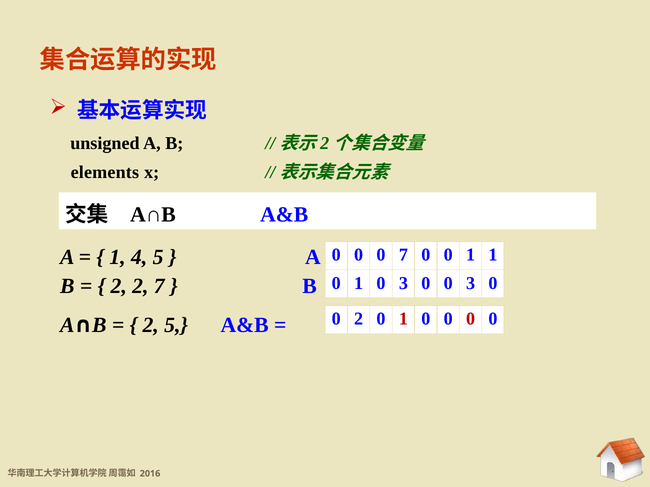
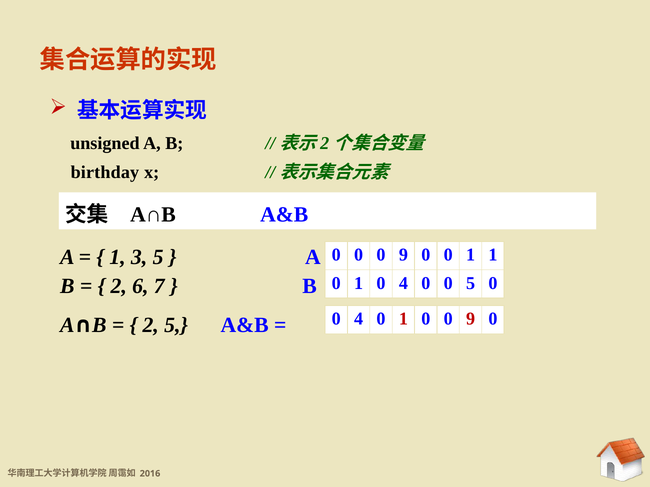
elements: elements -> birthday (105, 172)
0 0 0 7: 7 -> 9 (403, 255)
4: 4 -> 3 (139, 257)
1 0 3: 3 -> 4 (403, 283)
0 0 3: 3 -> 5 (471, 283)
2 2: 2 -> 6 (140, 286)
2: 2 -> 4 (359, 319)
1 0 0 0: 0 -> 9 (471, 319)
